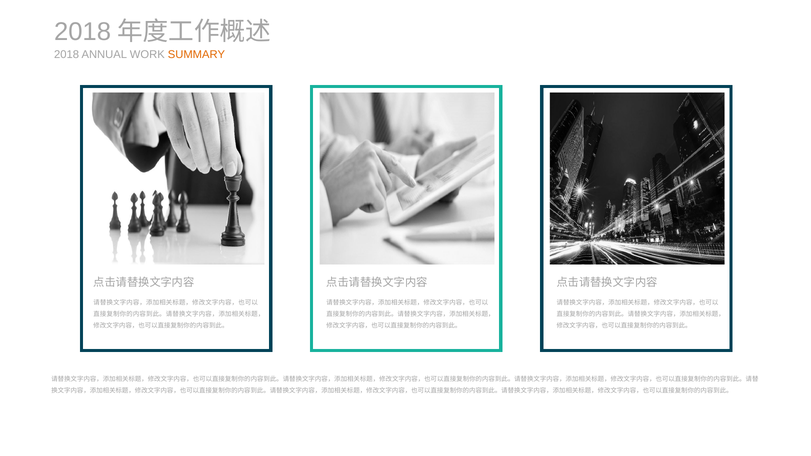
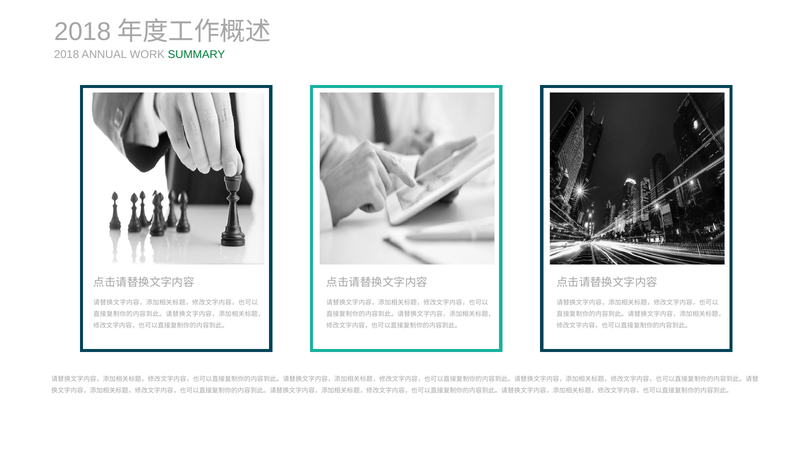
SUMMARY colour: orange -> green (196, 54)
